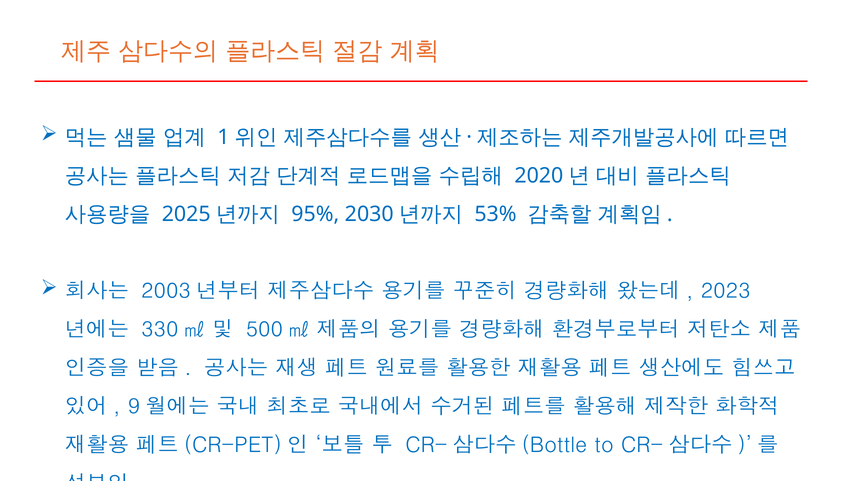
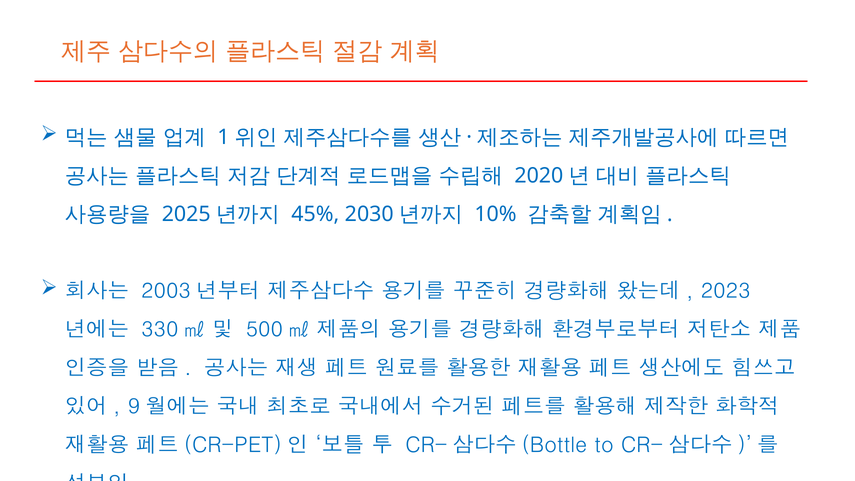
95%: 95% -> 45% (315, 214)
53%: 53% -> 10% (495, 214)
